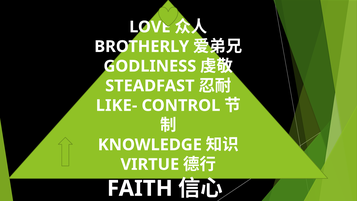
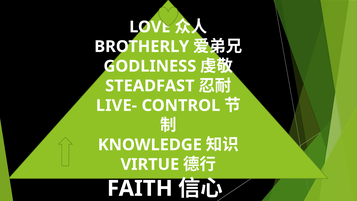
LIKE-: LIKE- -> LIVE- (116, 105)
